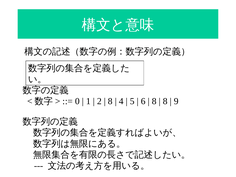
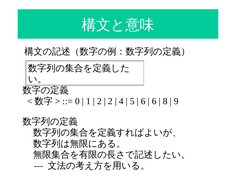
8: 8 -> 2 (110, 101)
8: 8 -> 6 (154, 101)
